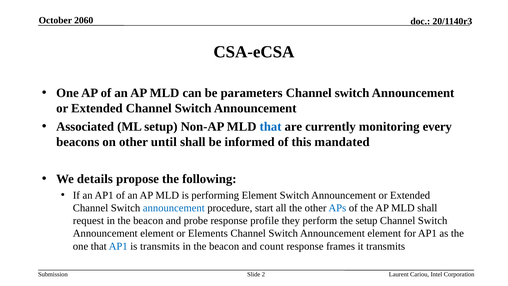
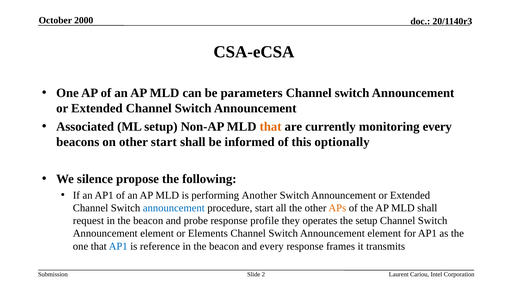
2060: 2060 -> 2000 (84, 20)
that colour: blue -> orange (271, 127)
other until: until -> start (164, 142)
mandated: mandated -> optionally (342, 142)
details: details -> silence (95, 179)
performing Element: Element -> Another (259, 195)
APs colour: blue -> orange (337, 208)
perform: perform -> operates (320, 221)
is transmits: transmits -> reference (160, 246)
and count: count -> every (272, 246)
